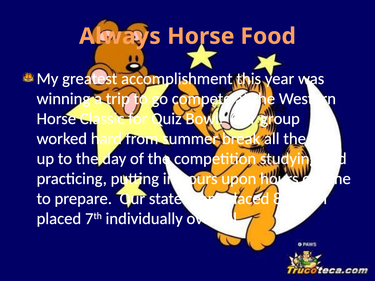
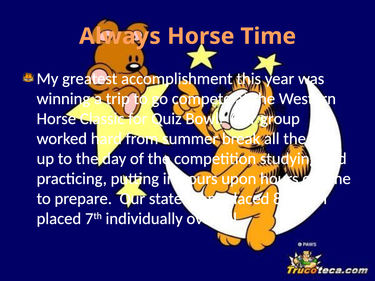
Horse Food: Food -> Time (268, 36)
